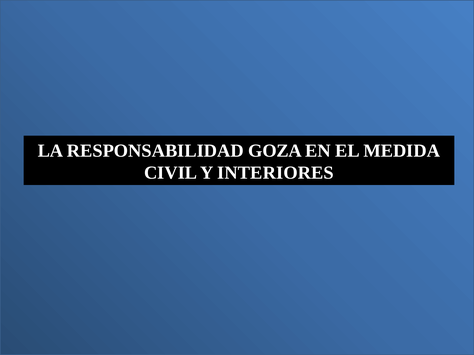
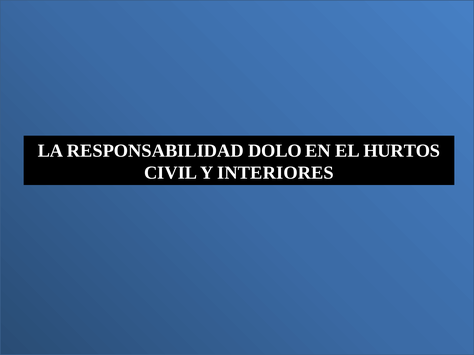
GOZA: GOZA -> DOLO (275, 151)
MEDIDA: MEDIDA -> HURTOS (402, 151)
